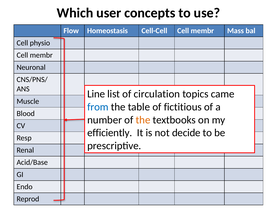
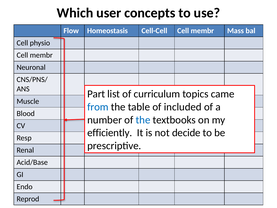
Line: Line -> Part (96, 94)
circulation: circulation -> curriculum (157, 94)
fictitious: fictitious -> included (183, 107)
the colour: orange -> blue (143, 120)
